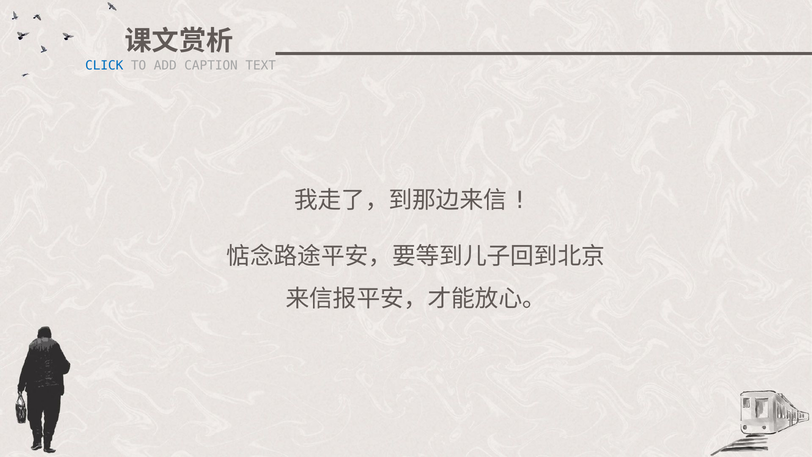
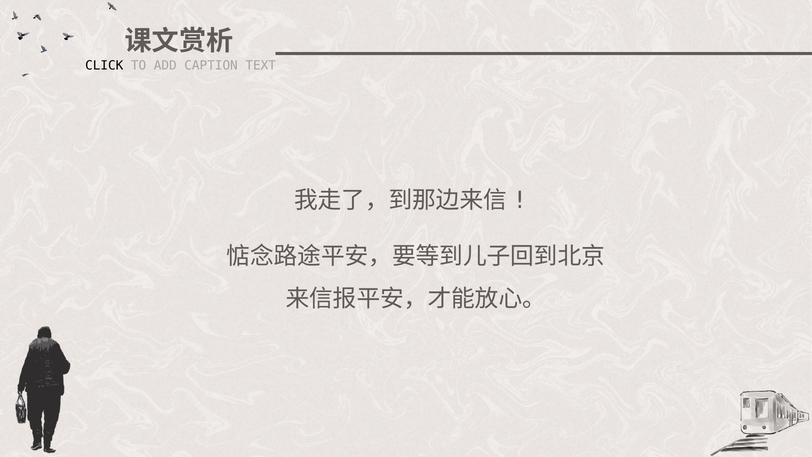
CLICK colour: blue -> black (104, 65)
